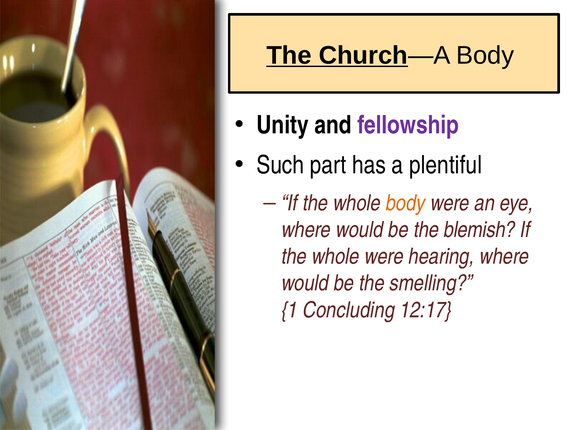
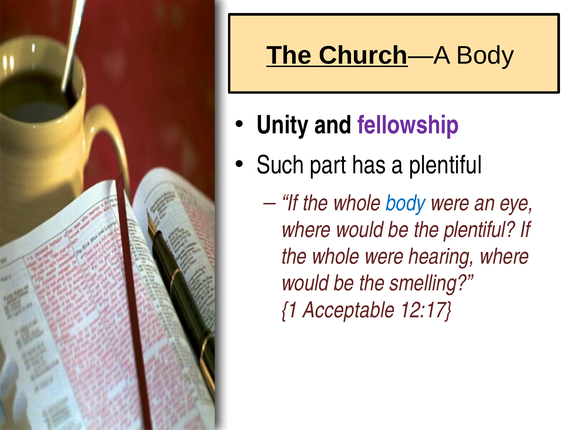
body colour: orange -> blue (406, 203)
the blemish: blemish -> plentiful (480, 230)
Concluding: Concluding -> Acceptable (349, 310)
